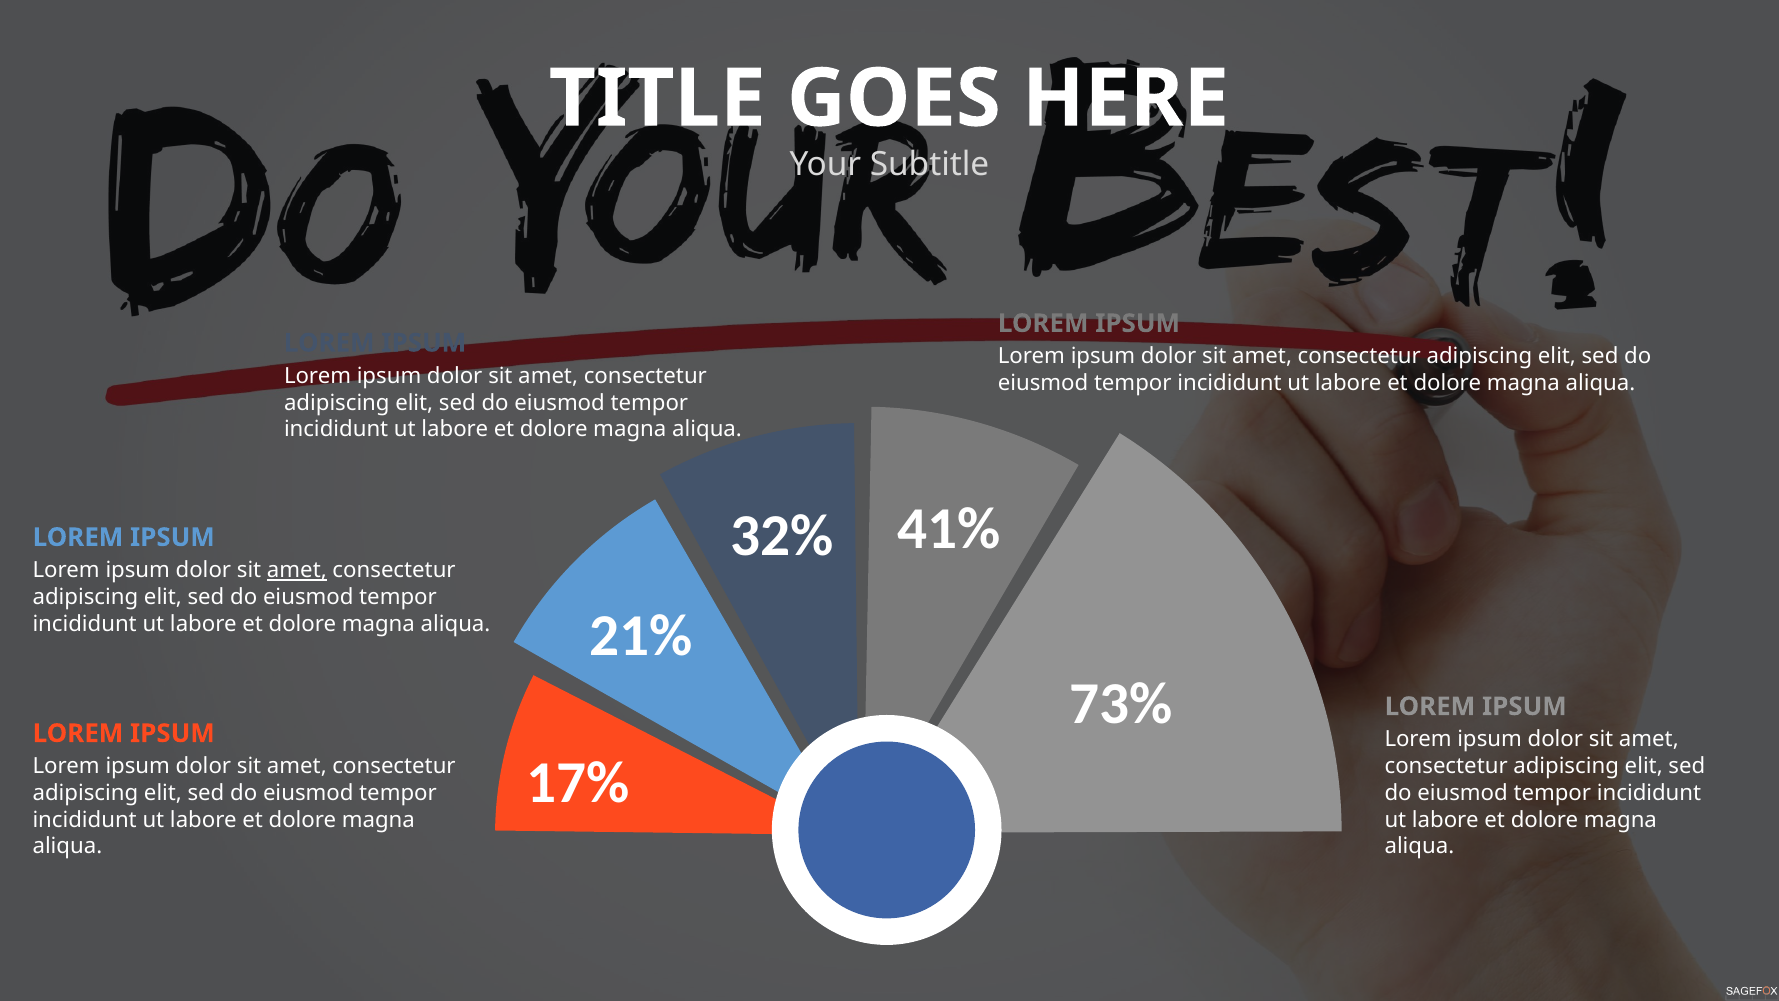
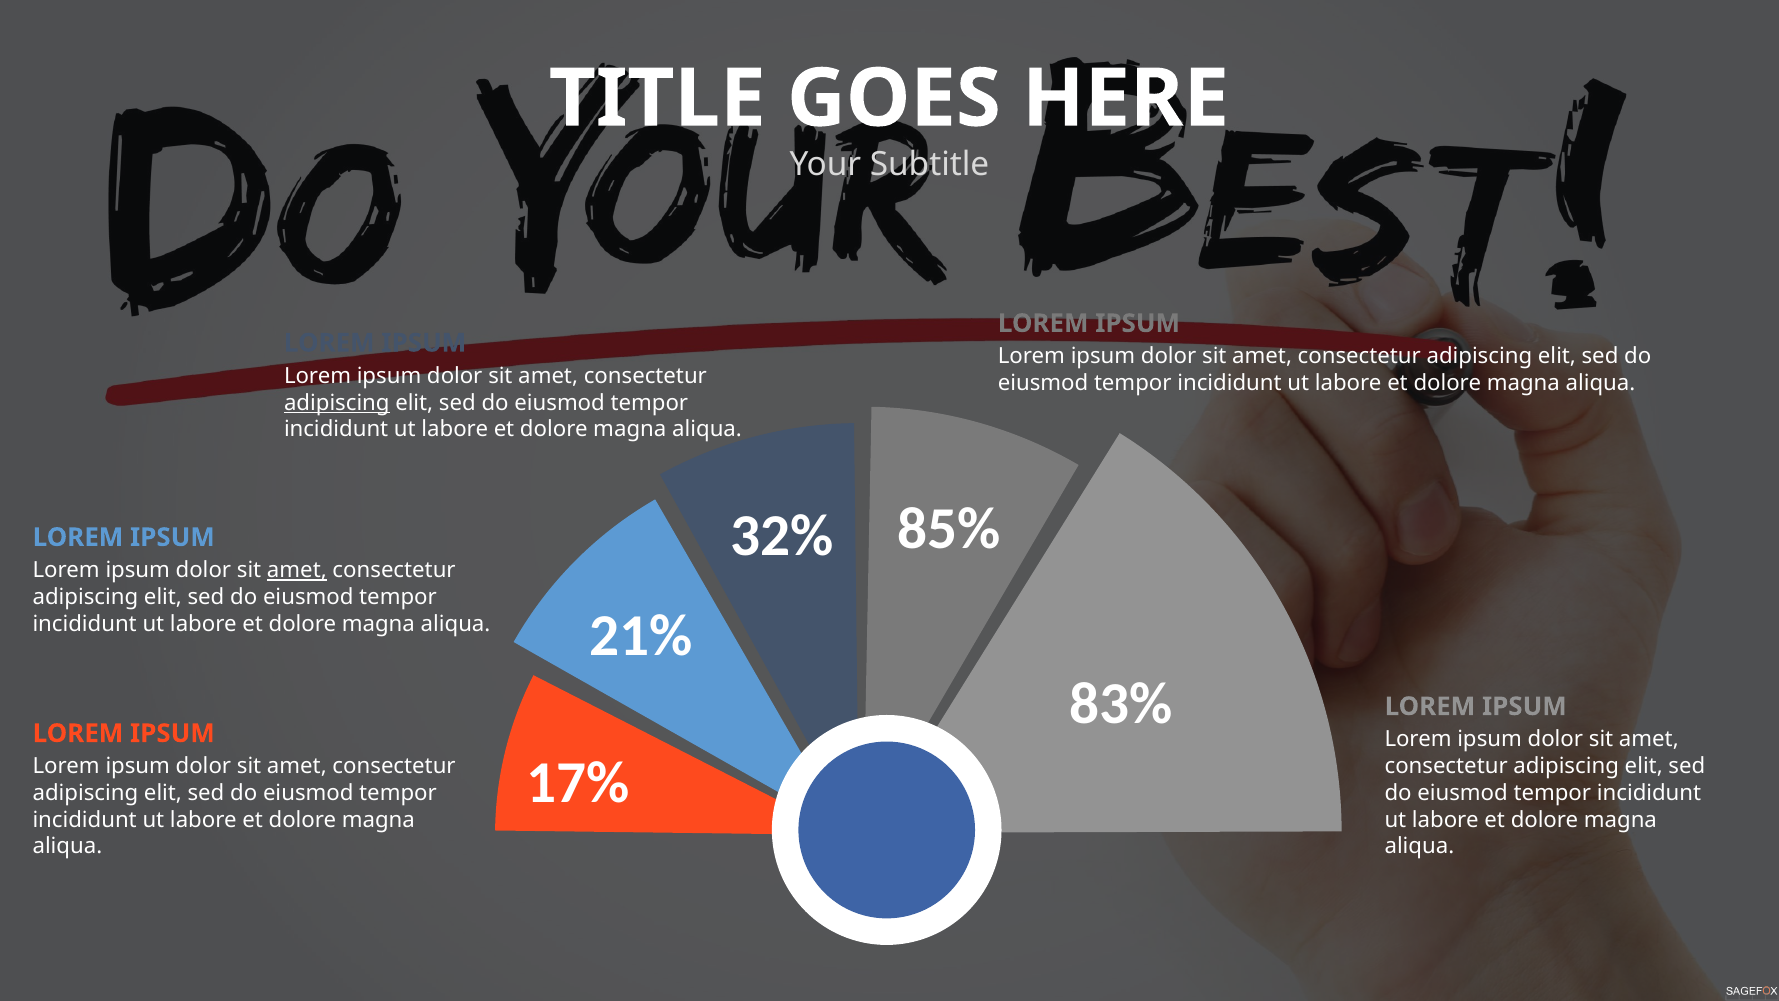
adipiscing underline: none -> present (337, 403)
41%: 41% -> 85% (949, 529)
73%: 73% -> 83% (1121, 704)
